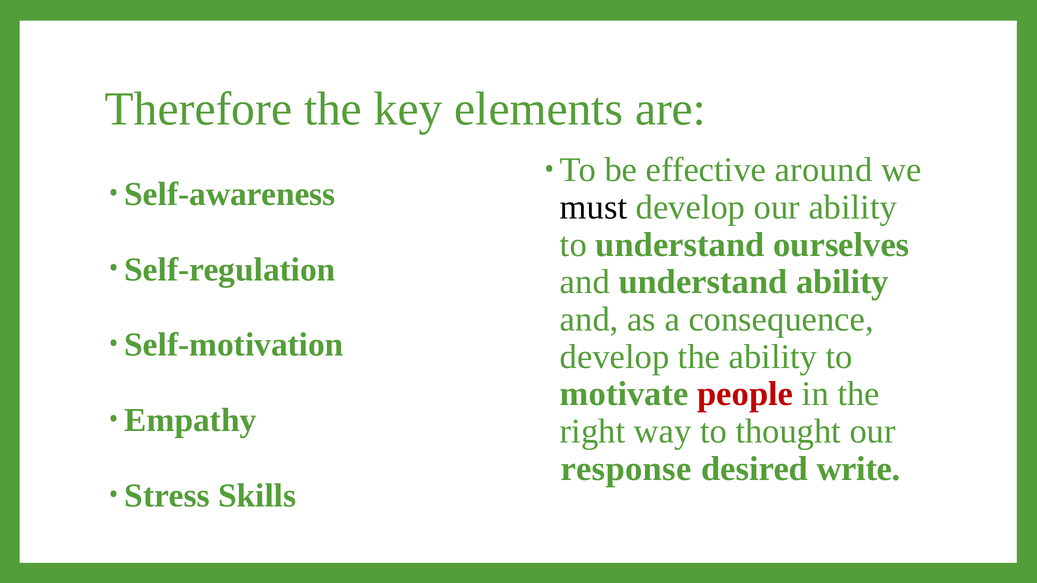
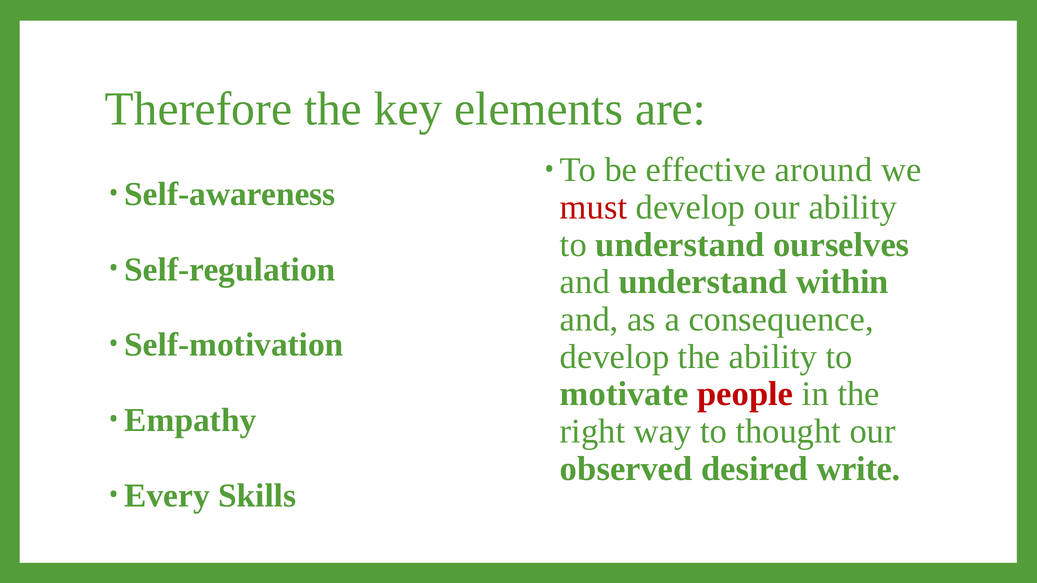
must colour: black -> red (594, 207)
understand ability: ability -> within (842, 282)
response: response -> observed (626, 469)
Stress: Stress -> Every (167, 496)
